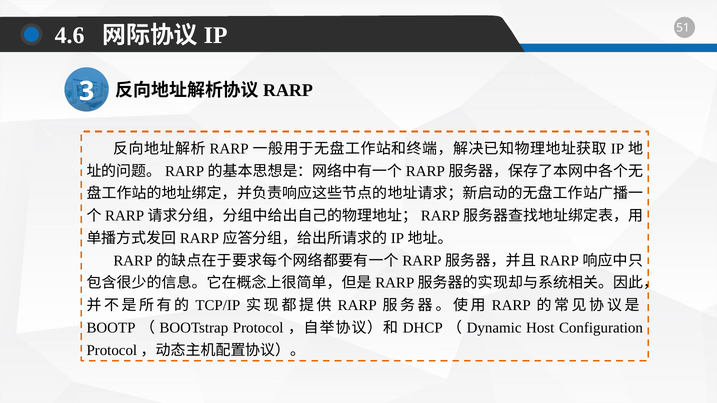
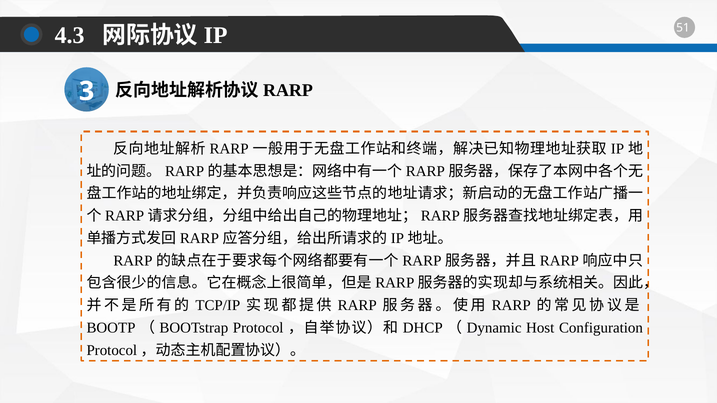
4.6: 4.6 -> 4.3 (70, 35)
